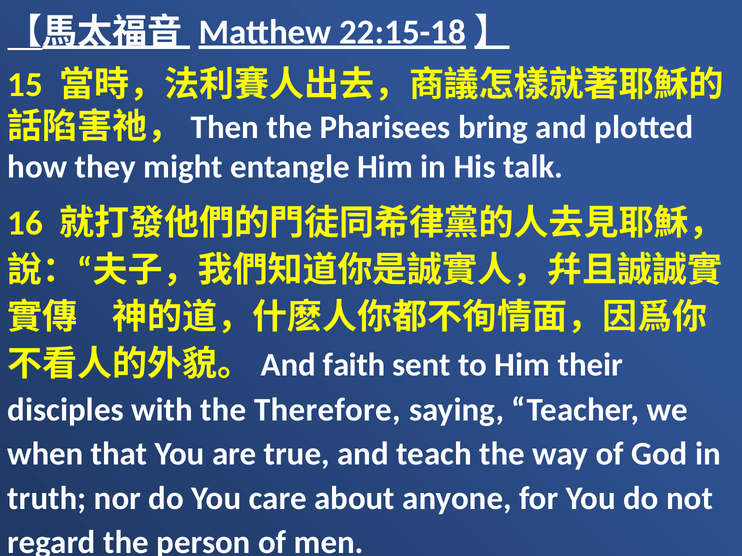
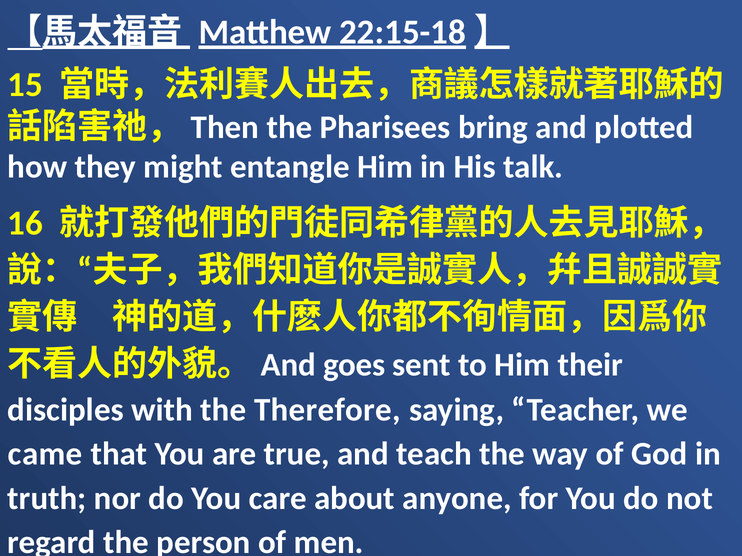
faith: faith -> goes (354, 365)
when: when -> came (45, 454)
